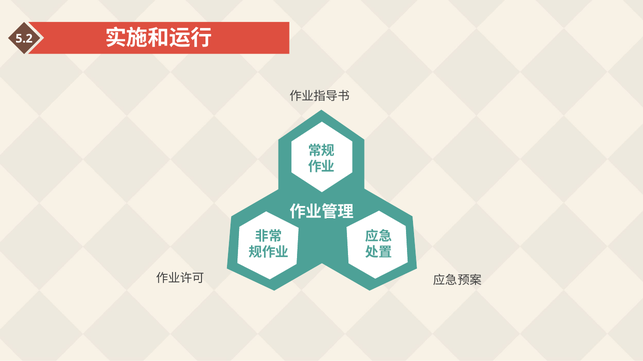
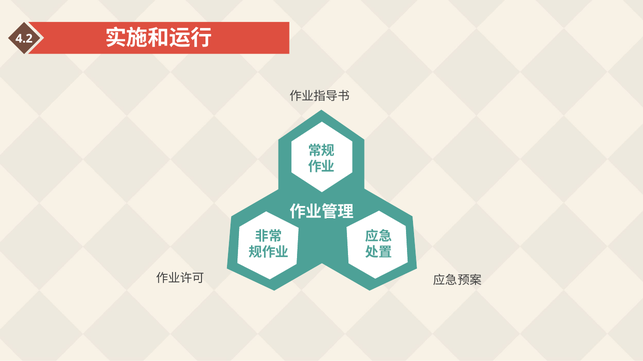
5.2: 5.2 -> 4.2 (24, 39)
